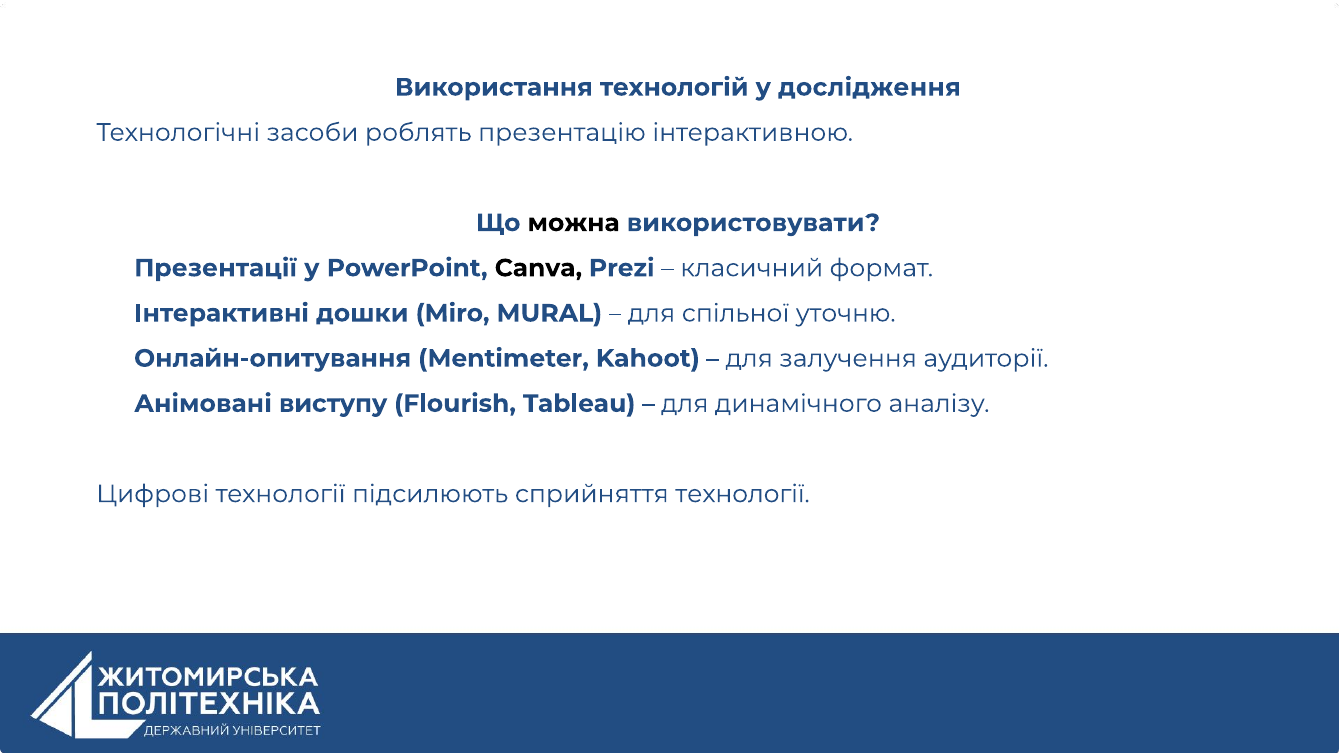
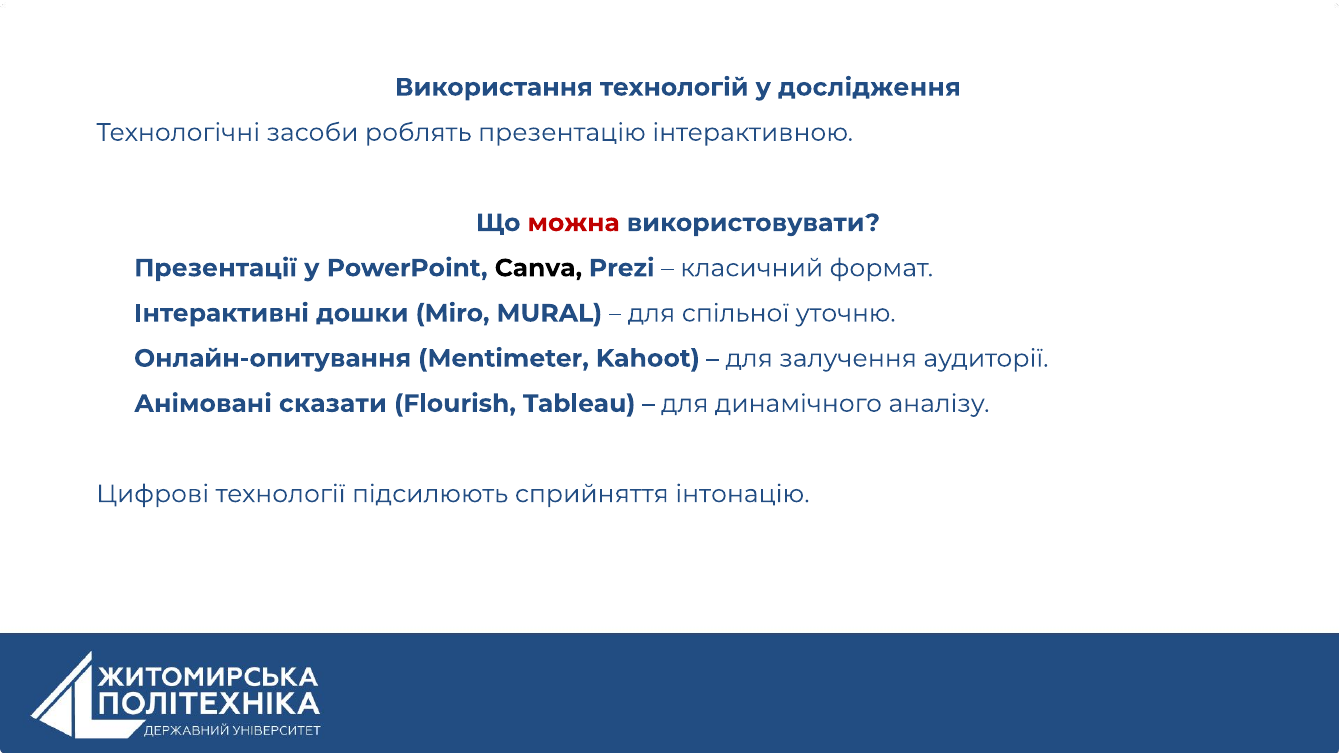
можна colour: black -> red (574, 223)
виступу: виступу -> сказати (333, 404)
сприйняття технології: технології -> інтонацію (742, 494)
